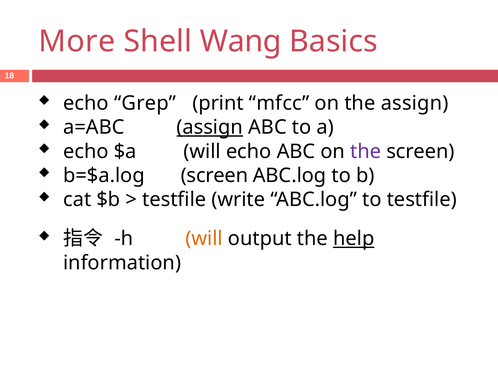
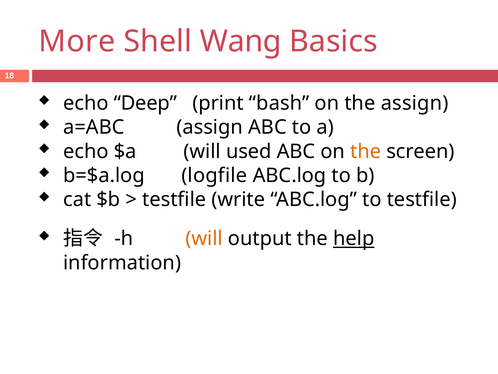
Grep: Grep -> Deep (145, 103)
mfcc: mfcc -> bash (279, 103)
assign underline: present -> none (210, 127)
will echo: echo -> used (249, 151)
the colour: purple -> orange (366, 151)
b=$a.log screen: screen -> logfile (214, 175)
